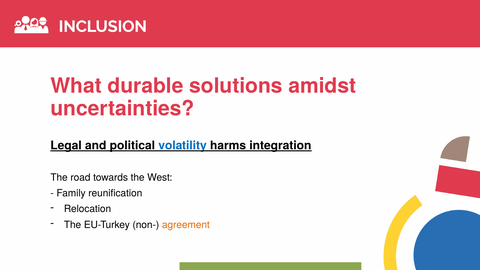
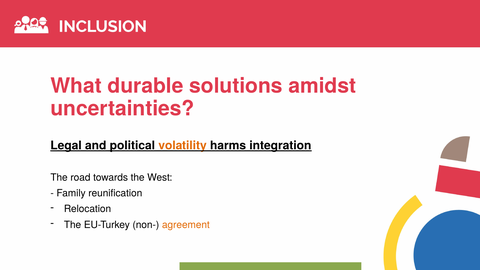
volatility colour: blue -> orange (183, 145)
